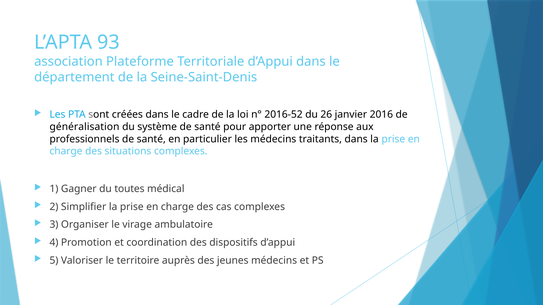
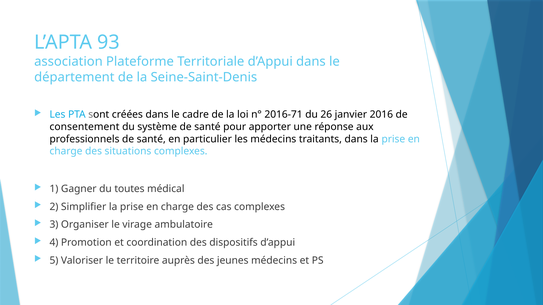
2016-52: 2016-52 -> 2016-71 (284, 115)
généralisation: généralisation -> consentement (84, 127)
